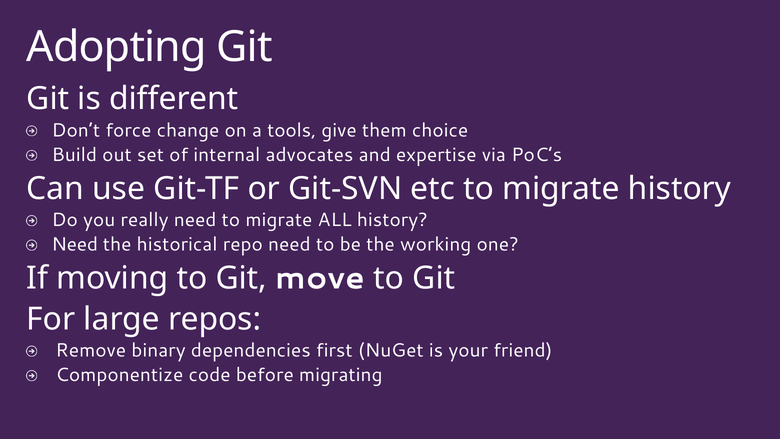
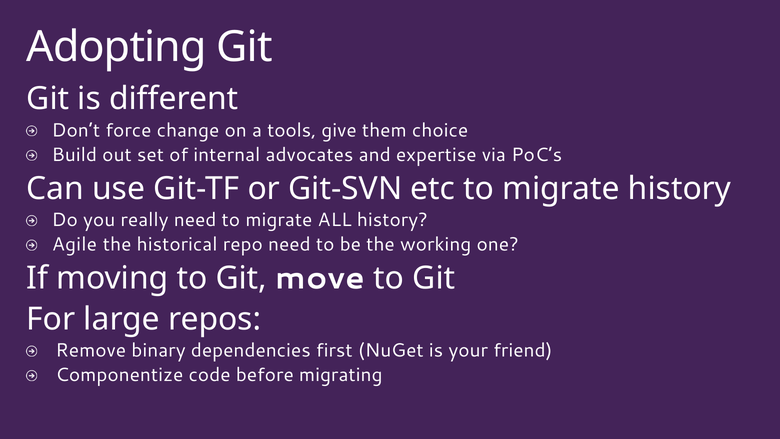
Need: Need -> Agile (74, 244)
